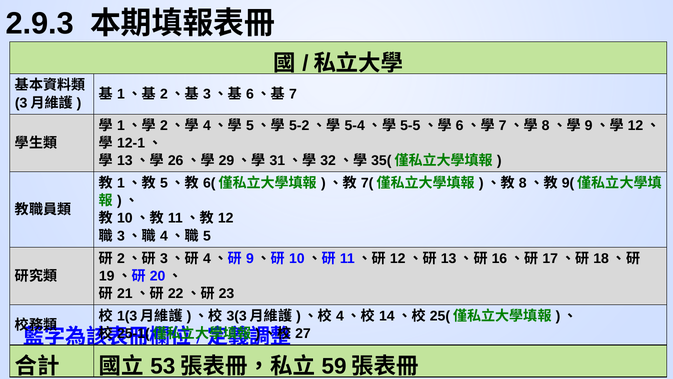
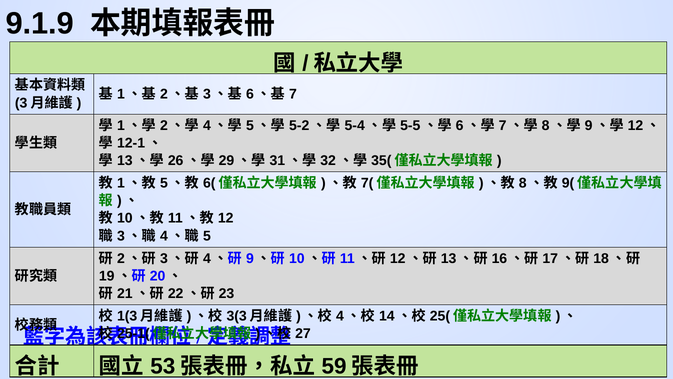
2.9.3: 2.9.3 -> 9.1.9 (40, 23)
